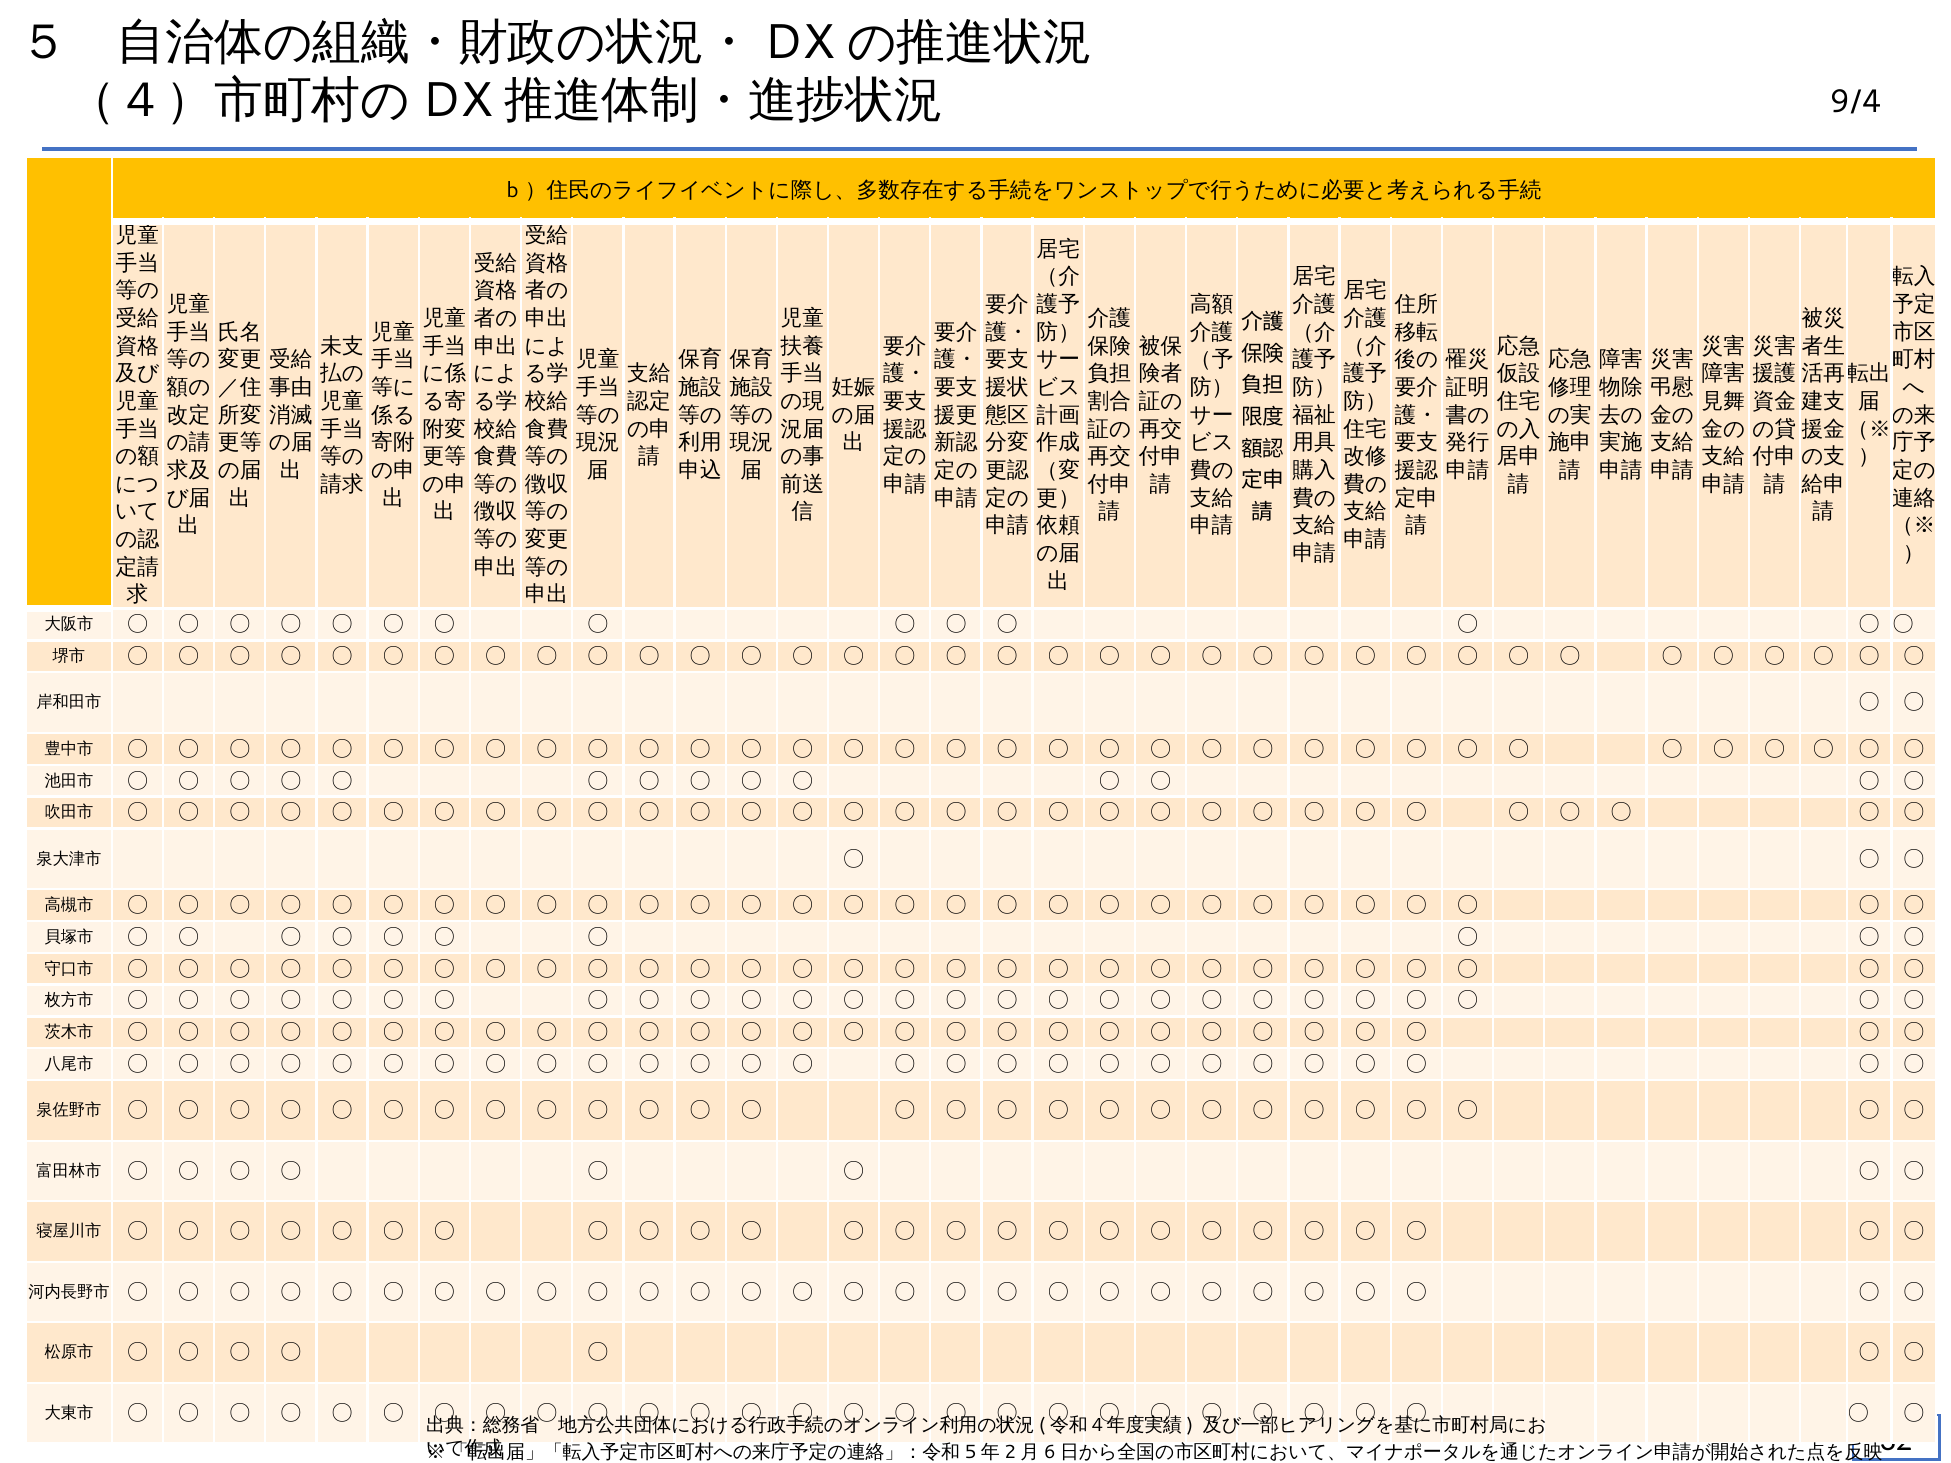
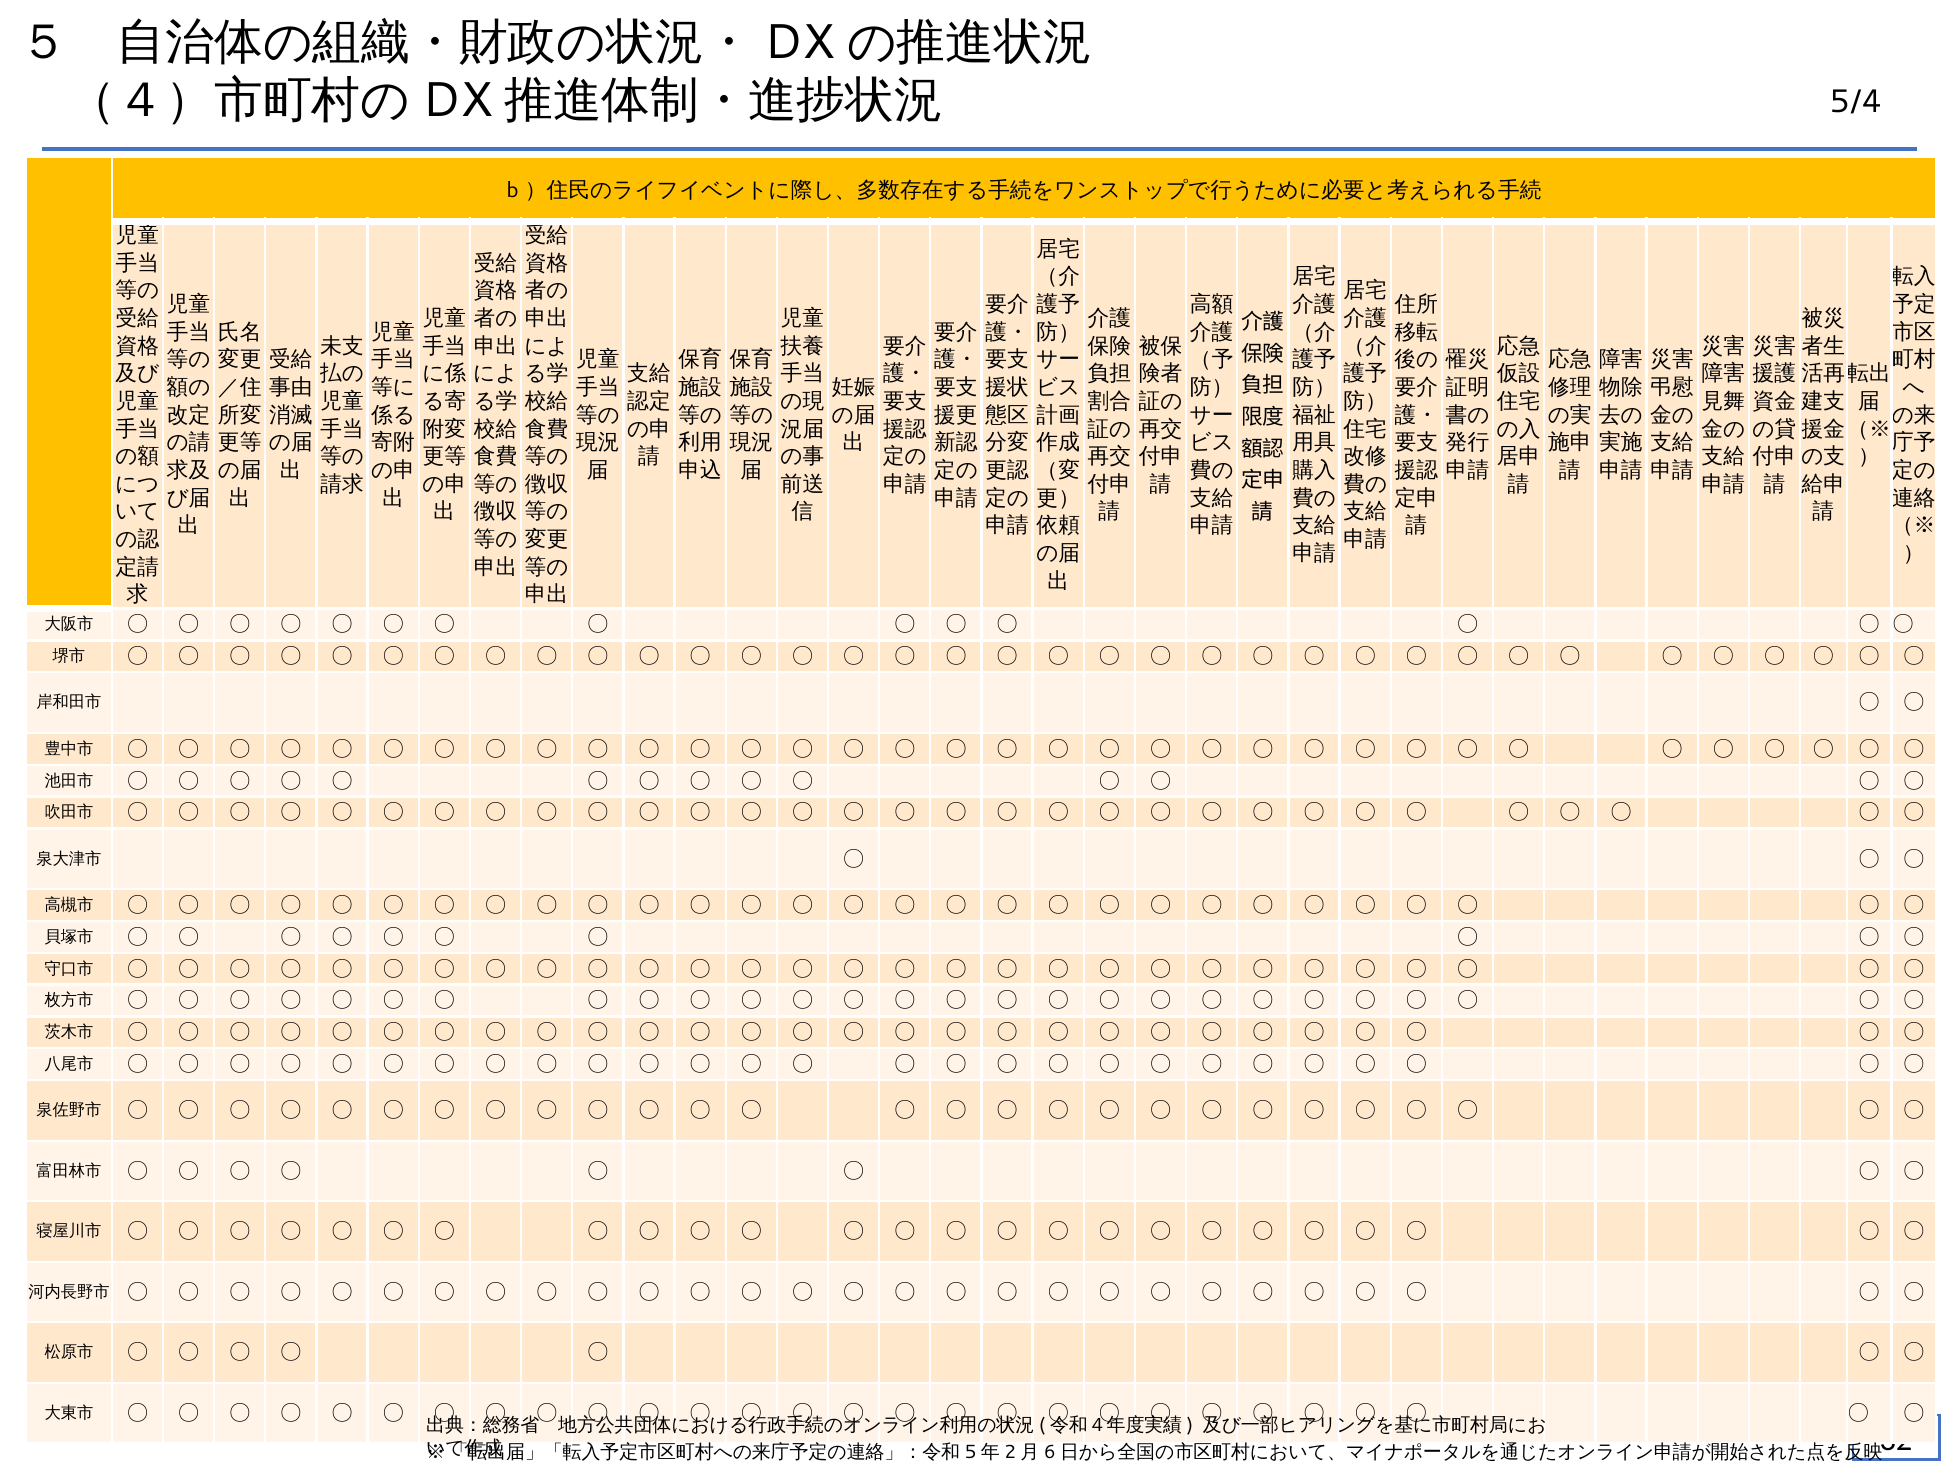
9/4: 9/4 -> 5/4 (1856, 102)
